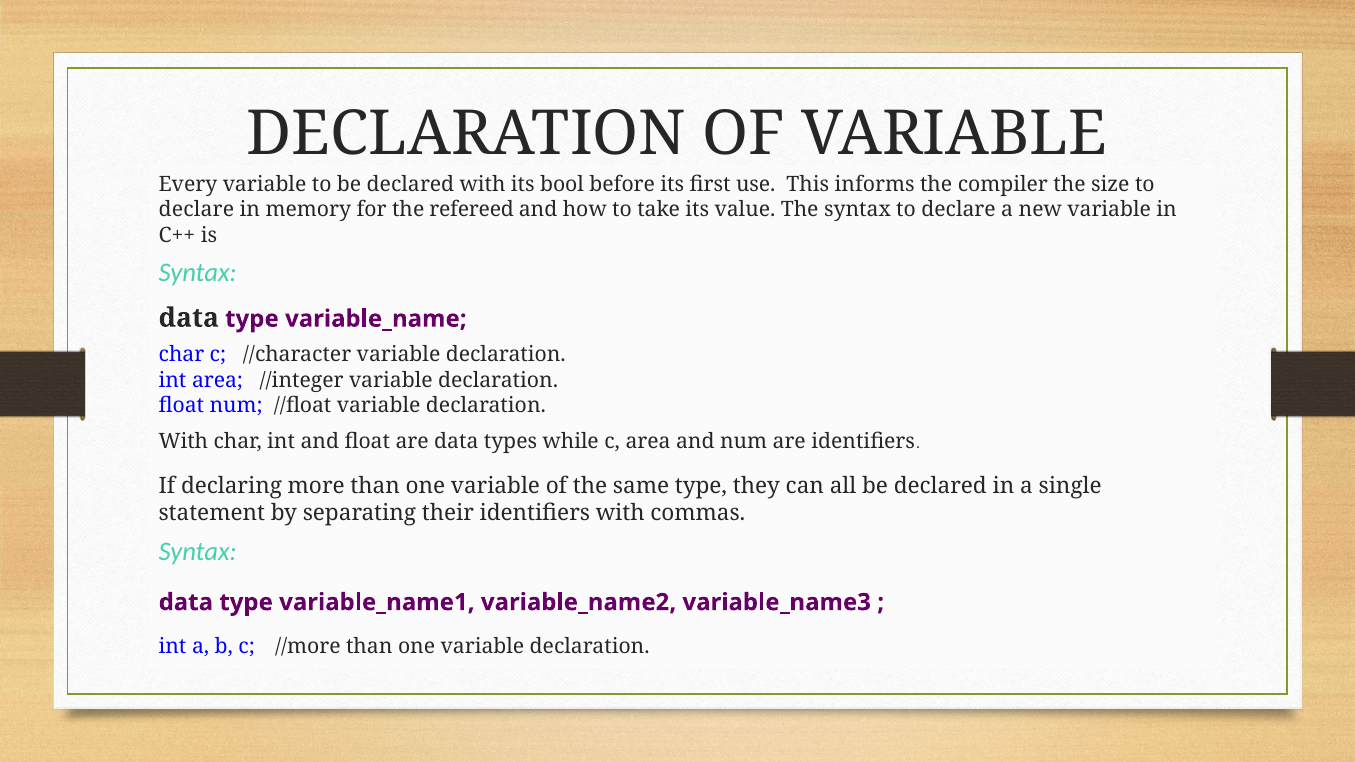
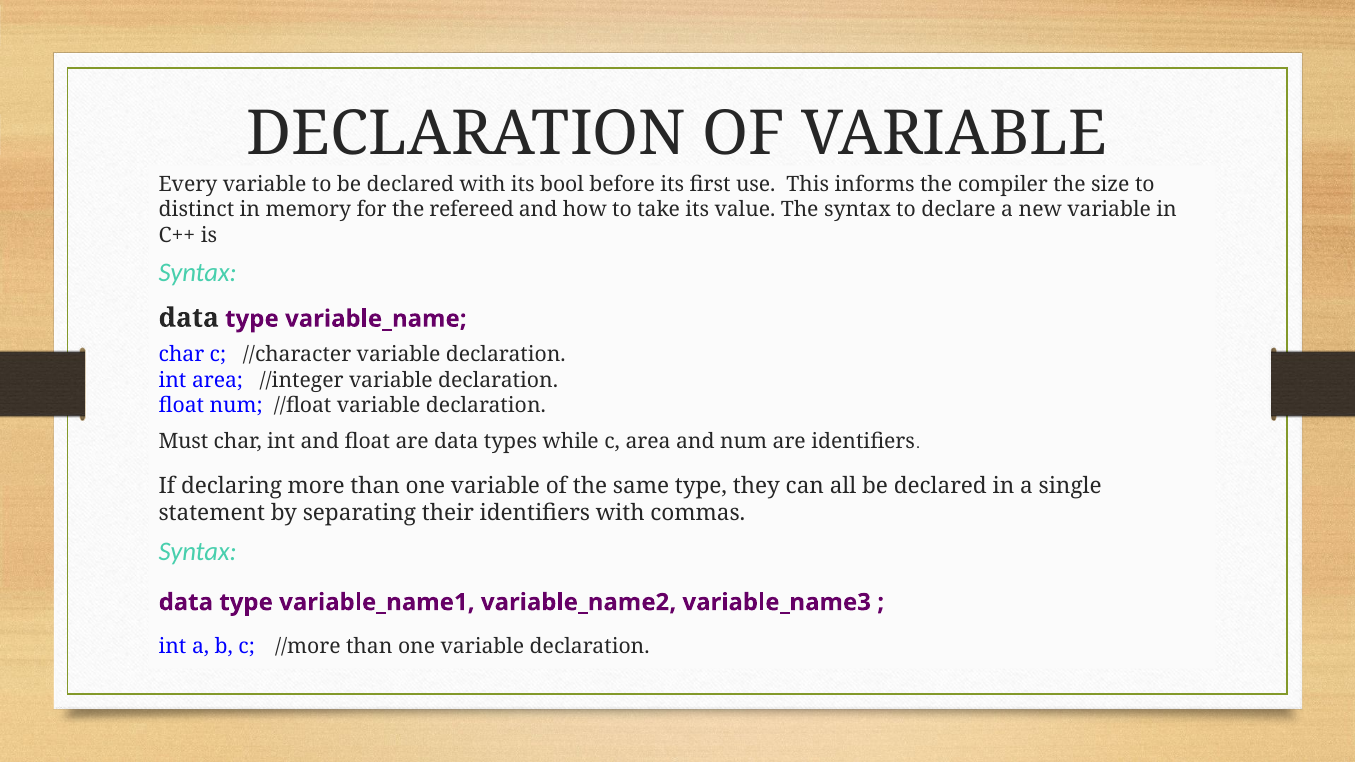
declare: declare -> distinct (196, 210)
With: With -> Must (183, 441)
